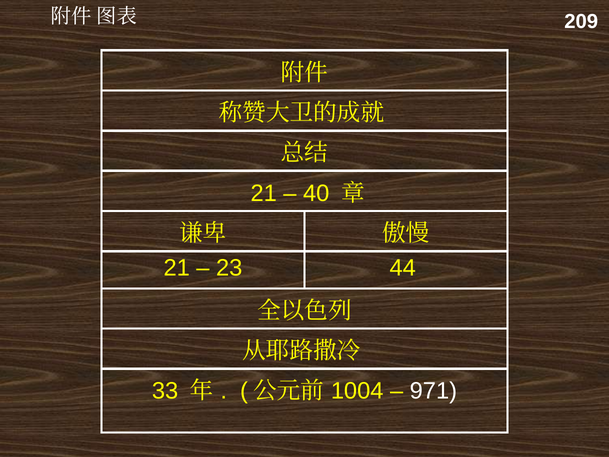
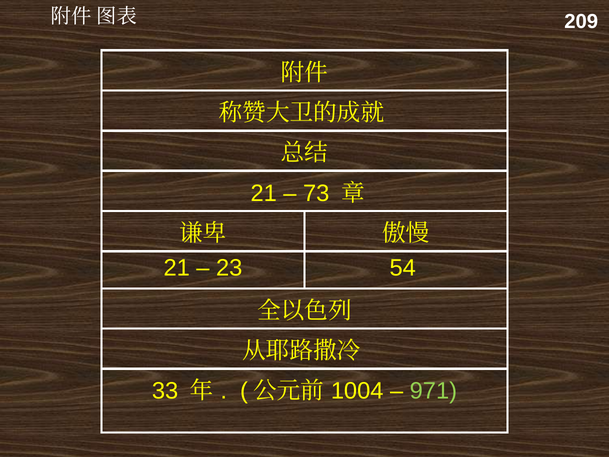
40: 40 -> 73 (316, 193)
44: 44 -> 54 (403, 268)
971 colour: white -> light green (433, 391)
